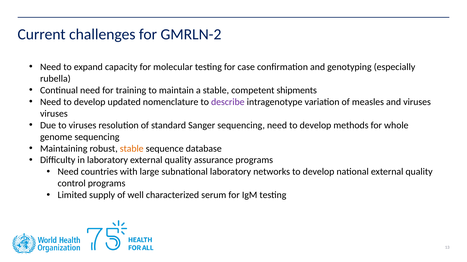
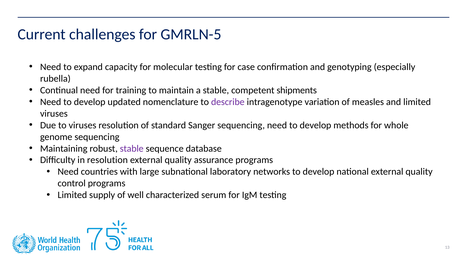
GMRLN-2: GMRLN-2 -> GMRLN-5 (191, 35)
and viruses: viruses -> limited (417, 102)
stable colour: orange -> purple (132, 149)
in laboratory: laboratory -> resolution (107, 161)
